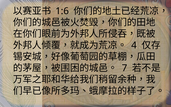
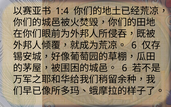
1:6: 1:6 -> 1:4 (62, 11)
4: 4 -> 6 (134, 45)
7: 7 -> 6 (125, 68)
